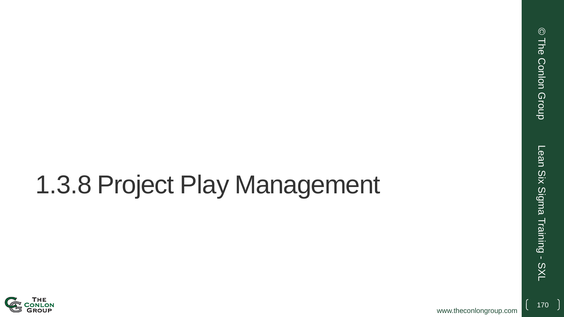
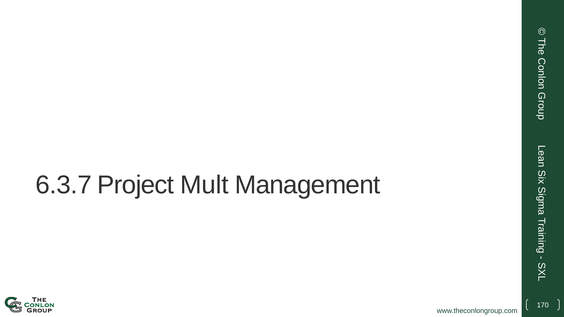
1.3.8: 1.3.8 -> 6.3.7 (64, 185)
Play: Play -> Mult (204, 185)
